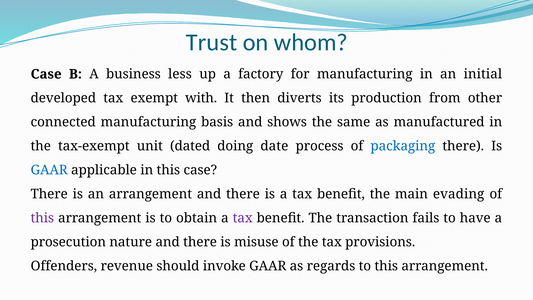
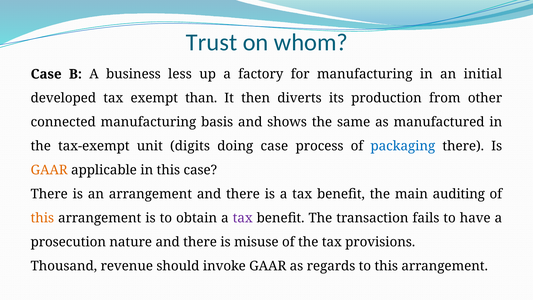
with: with -> than (201, 98)
dated: dated -> digits (190, 146)
doing date: date -> case (274, 146)
GAAR colour: blue -> orange (49, 170)
evading: evading -> auditing (459, 194)
this colour: purple -> orange (42, 218)
Offenders: Offenders -> Thousand (64, 266)
